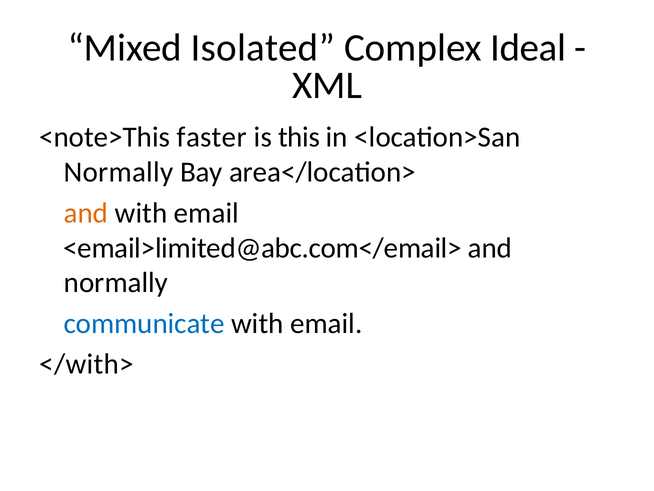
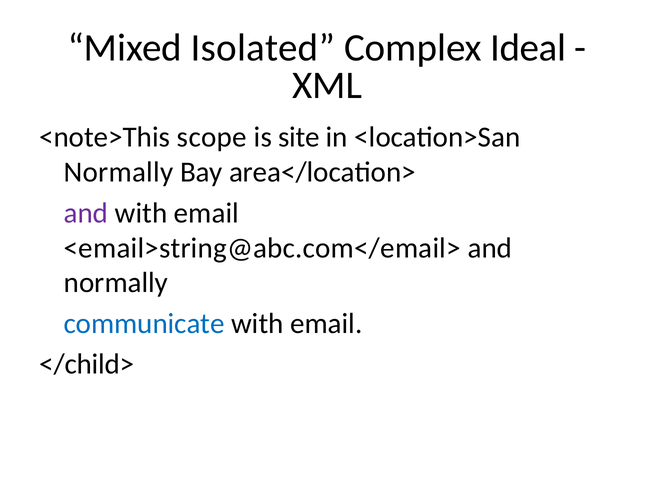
faster: faster -> scope (212, 137)
this: this -> site (299, 137)
and colour: orange -> purple (86, 213)
<email>limited@abc.com</email>: <email>limited@abc.com</email> -> <email>string@abc.com</email> (262, 248)
</with>: </with> -> </child> (87, 364)
